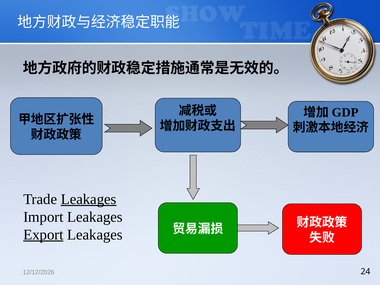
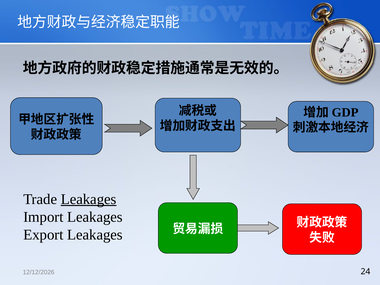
Export underline: present -> none (43, 235)
